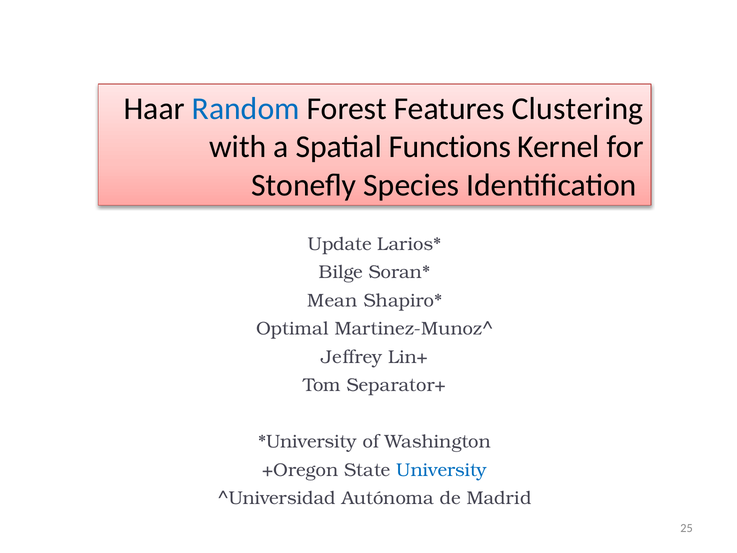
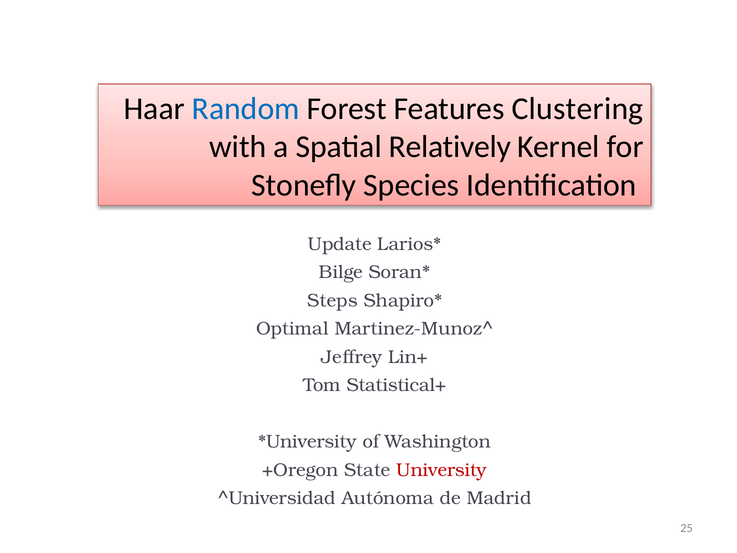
Functions: Functions -> Relatively (450, 147)
Mean: Mean -> Steps (332, 300)
Separator+: Separator+ -> Statistical+ (396, 385)
University colour: blue -> red (442, 470)
